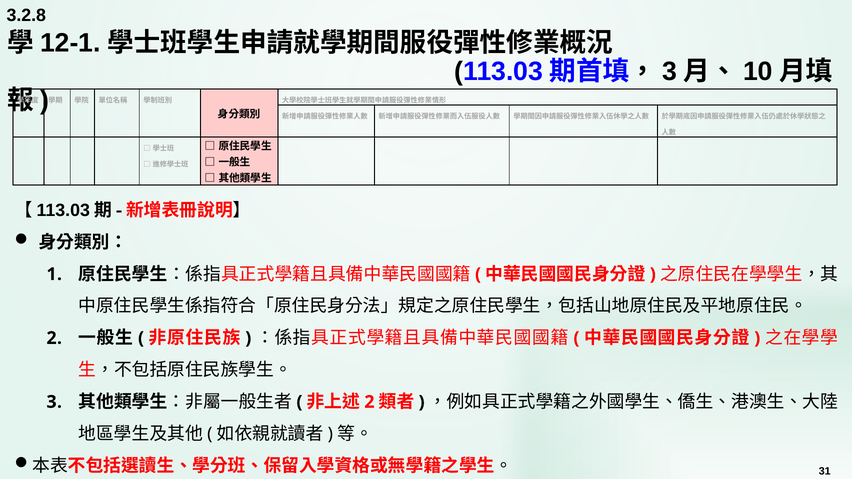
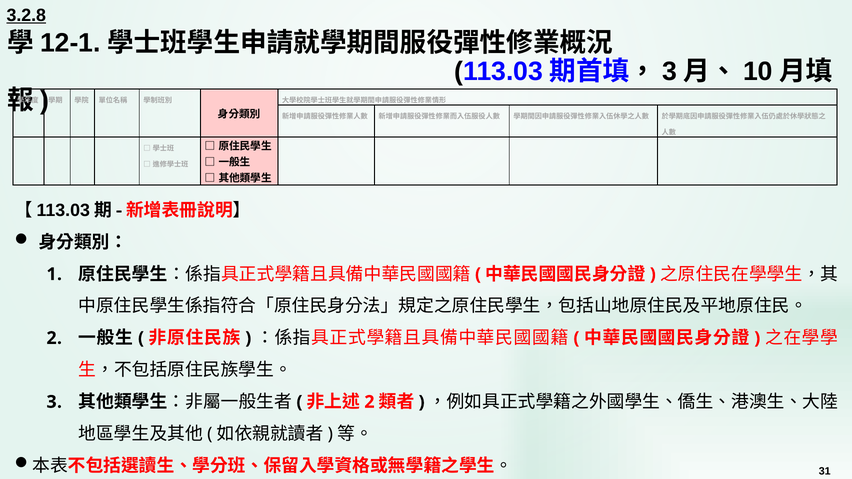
3.2.8 underline: none -> present (26, 16)
